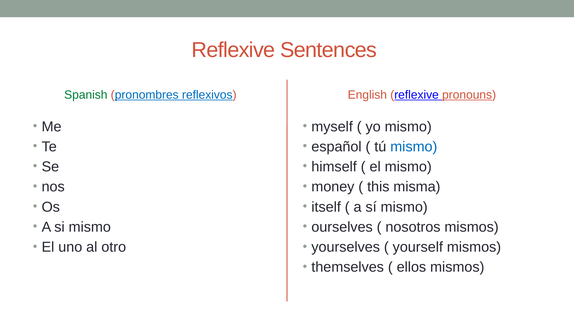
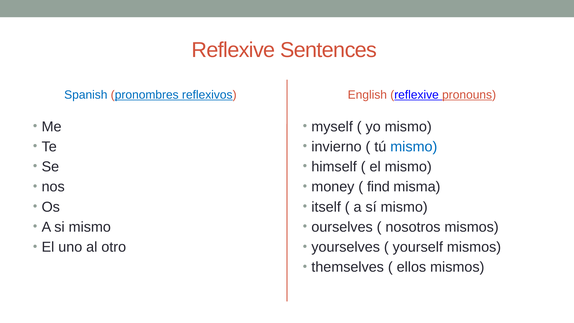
Spanish colour: green -> blue (86, 95)
español: español -> invierno (336, 147)
this: this -> find (378, 187)
